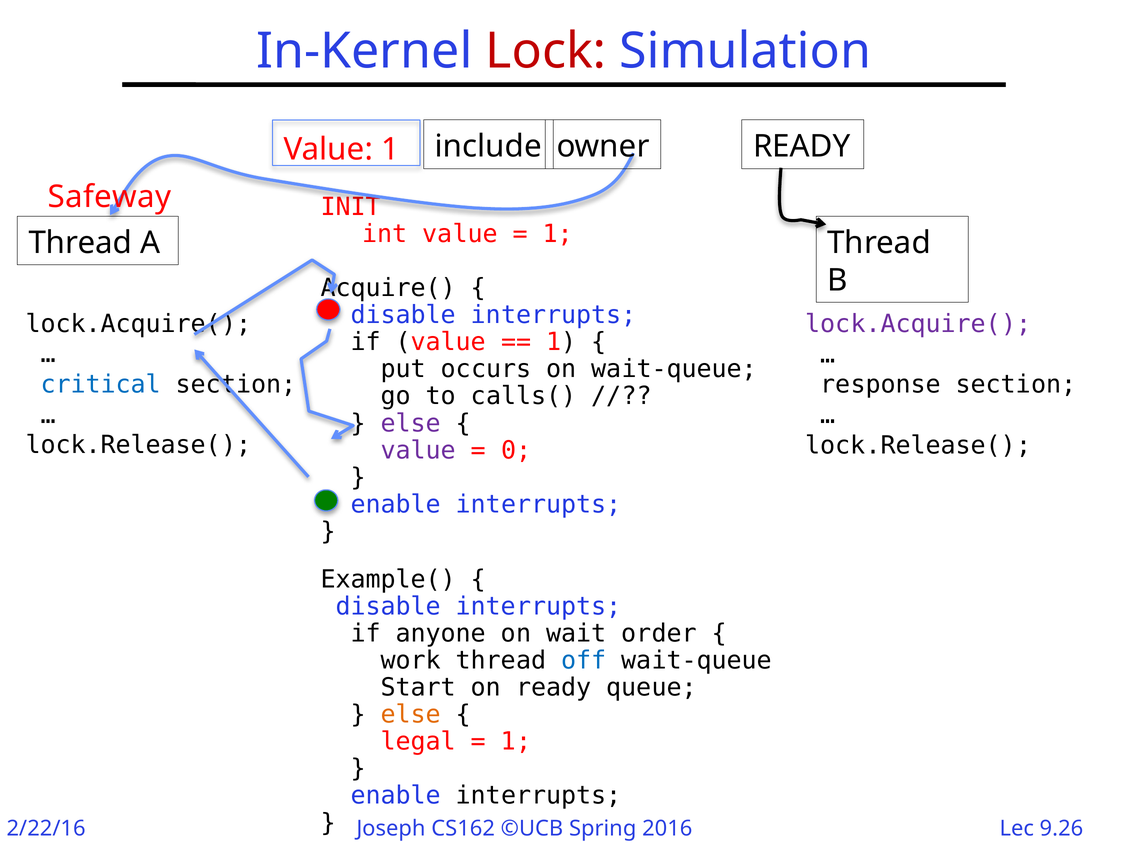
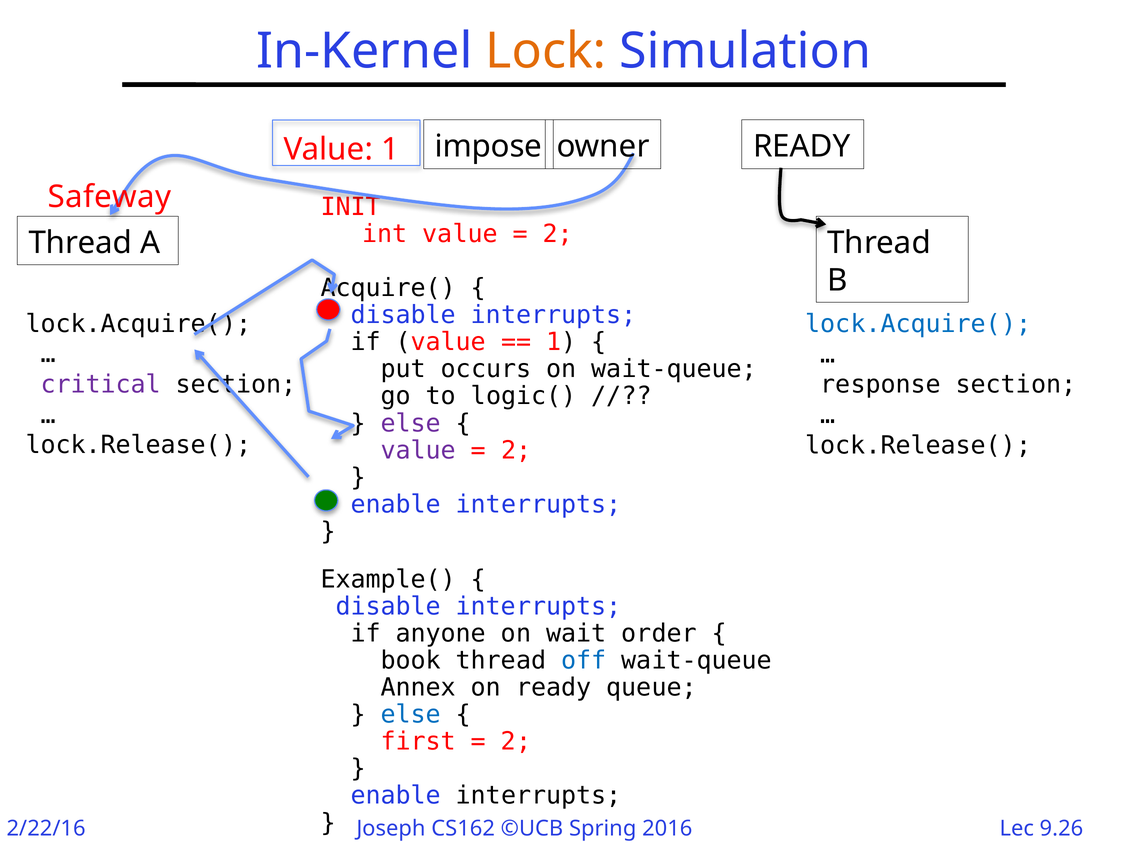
Lock colour: red -> orange (546, 51)
include: include -> impose (488, 147)
1: 1 -> 2 (558, 234)
lock.Acquire( colour: purple -> blue (918, 324)
critical colour: blue -> purple (101, 384)
calls(: calls( -> logic( (524, 396)
0: 0 -> 2 (516, 450)
work: work -> book (411, 660)
Start: Start -> Annex (418, 688)
else colour: orange -> blue (411, 715)
legal: legal -> first (418, 742)
1: 1 -> 2 (516, 742)
